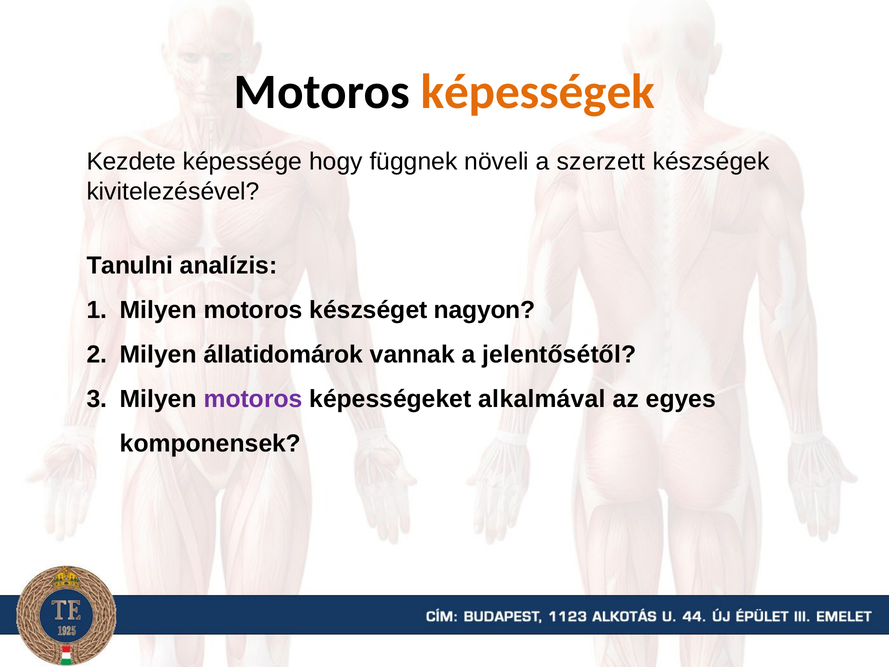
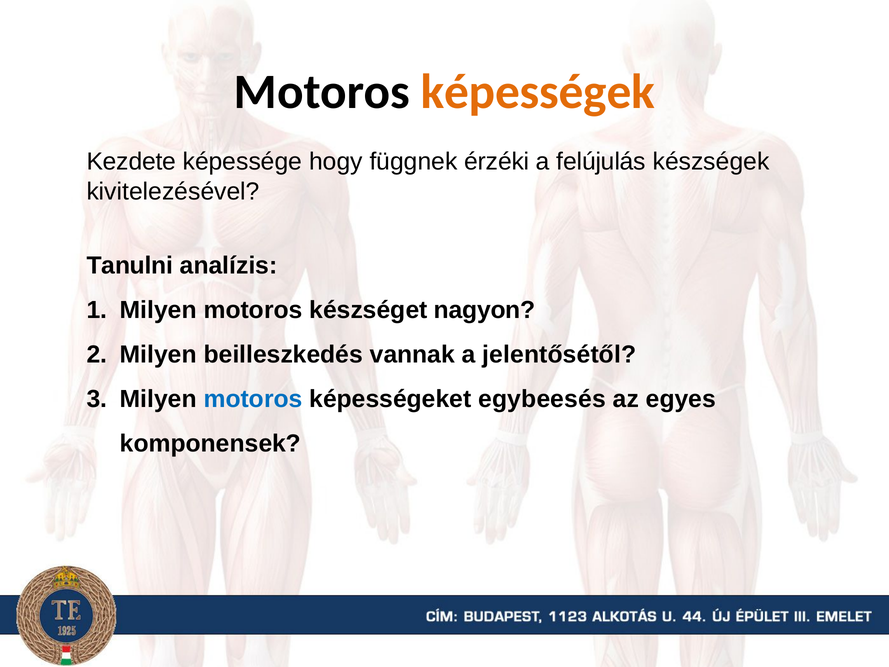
növeli: növeli -> érzéki (497, 162)
szerzett: szerzett -> felújulás (601, 162)
állatidomárok: állatidomárok -> beilleszkedés (283, 354)
motoros colour: purple -> blue (253, 399)
alkalmával: alkalmával -> egybeesés (542, 399)
